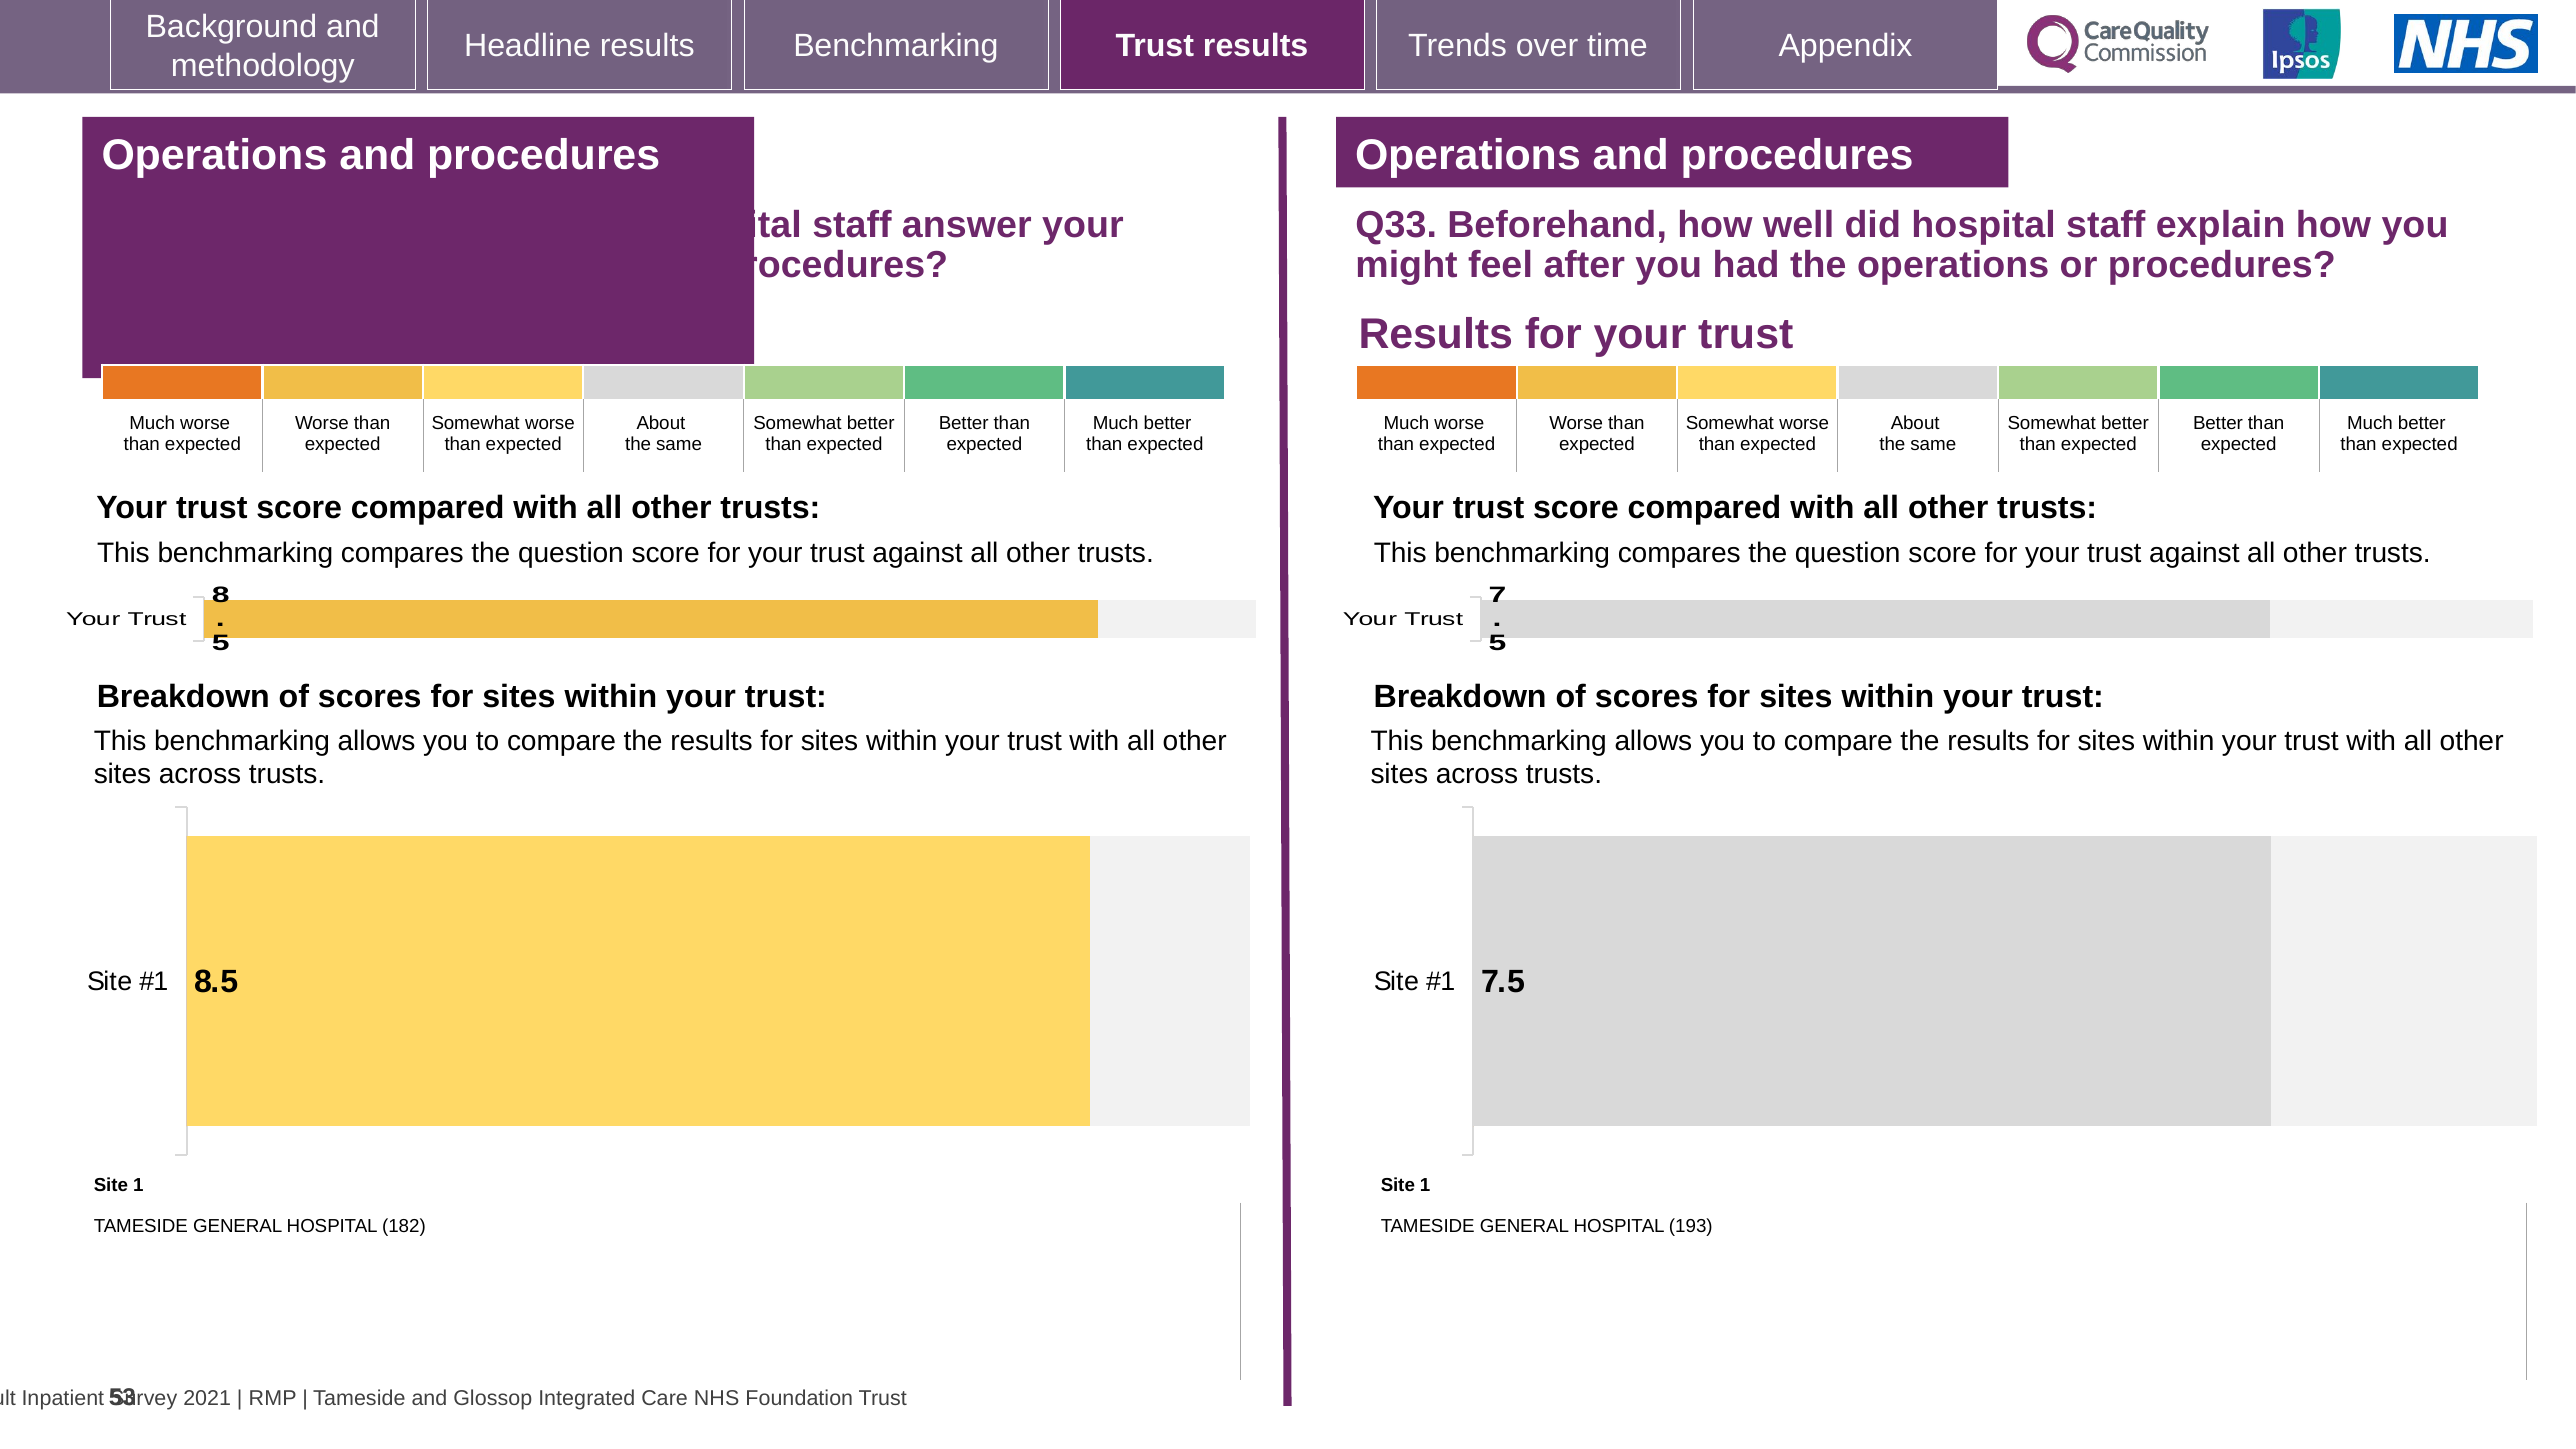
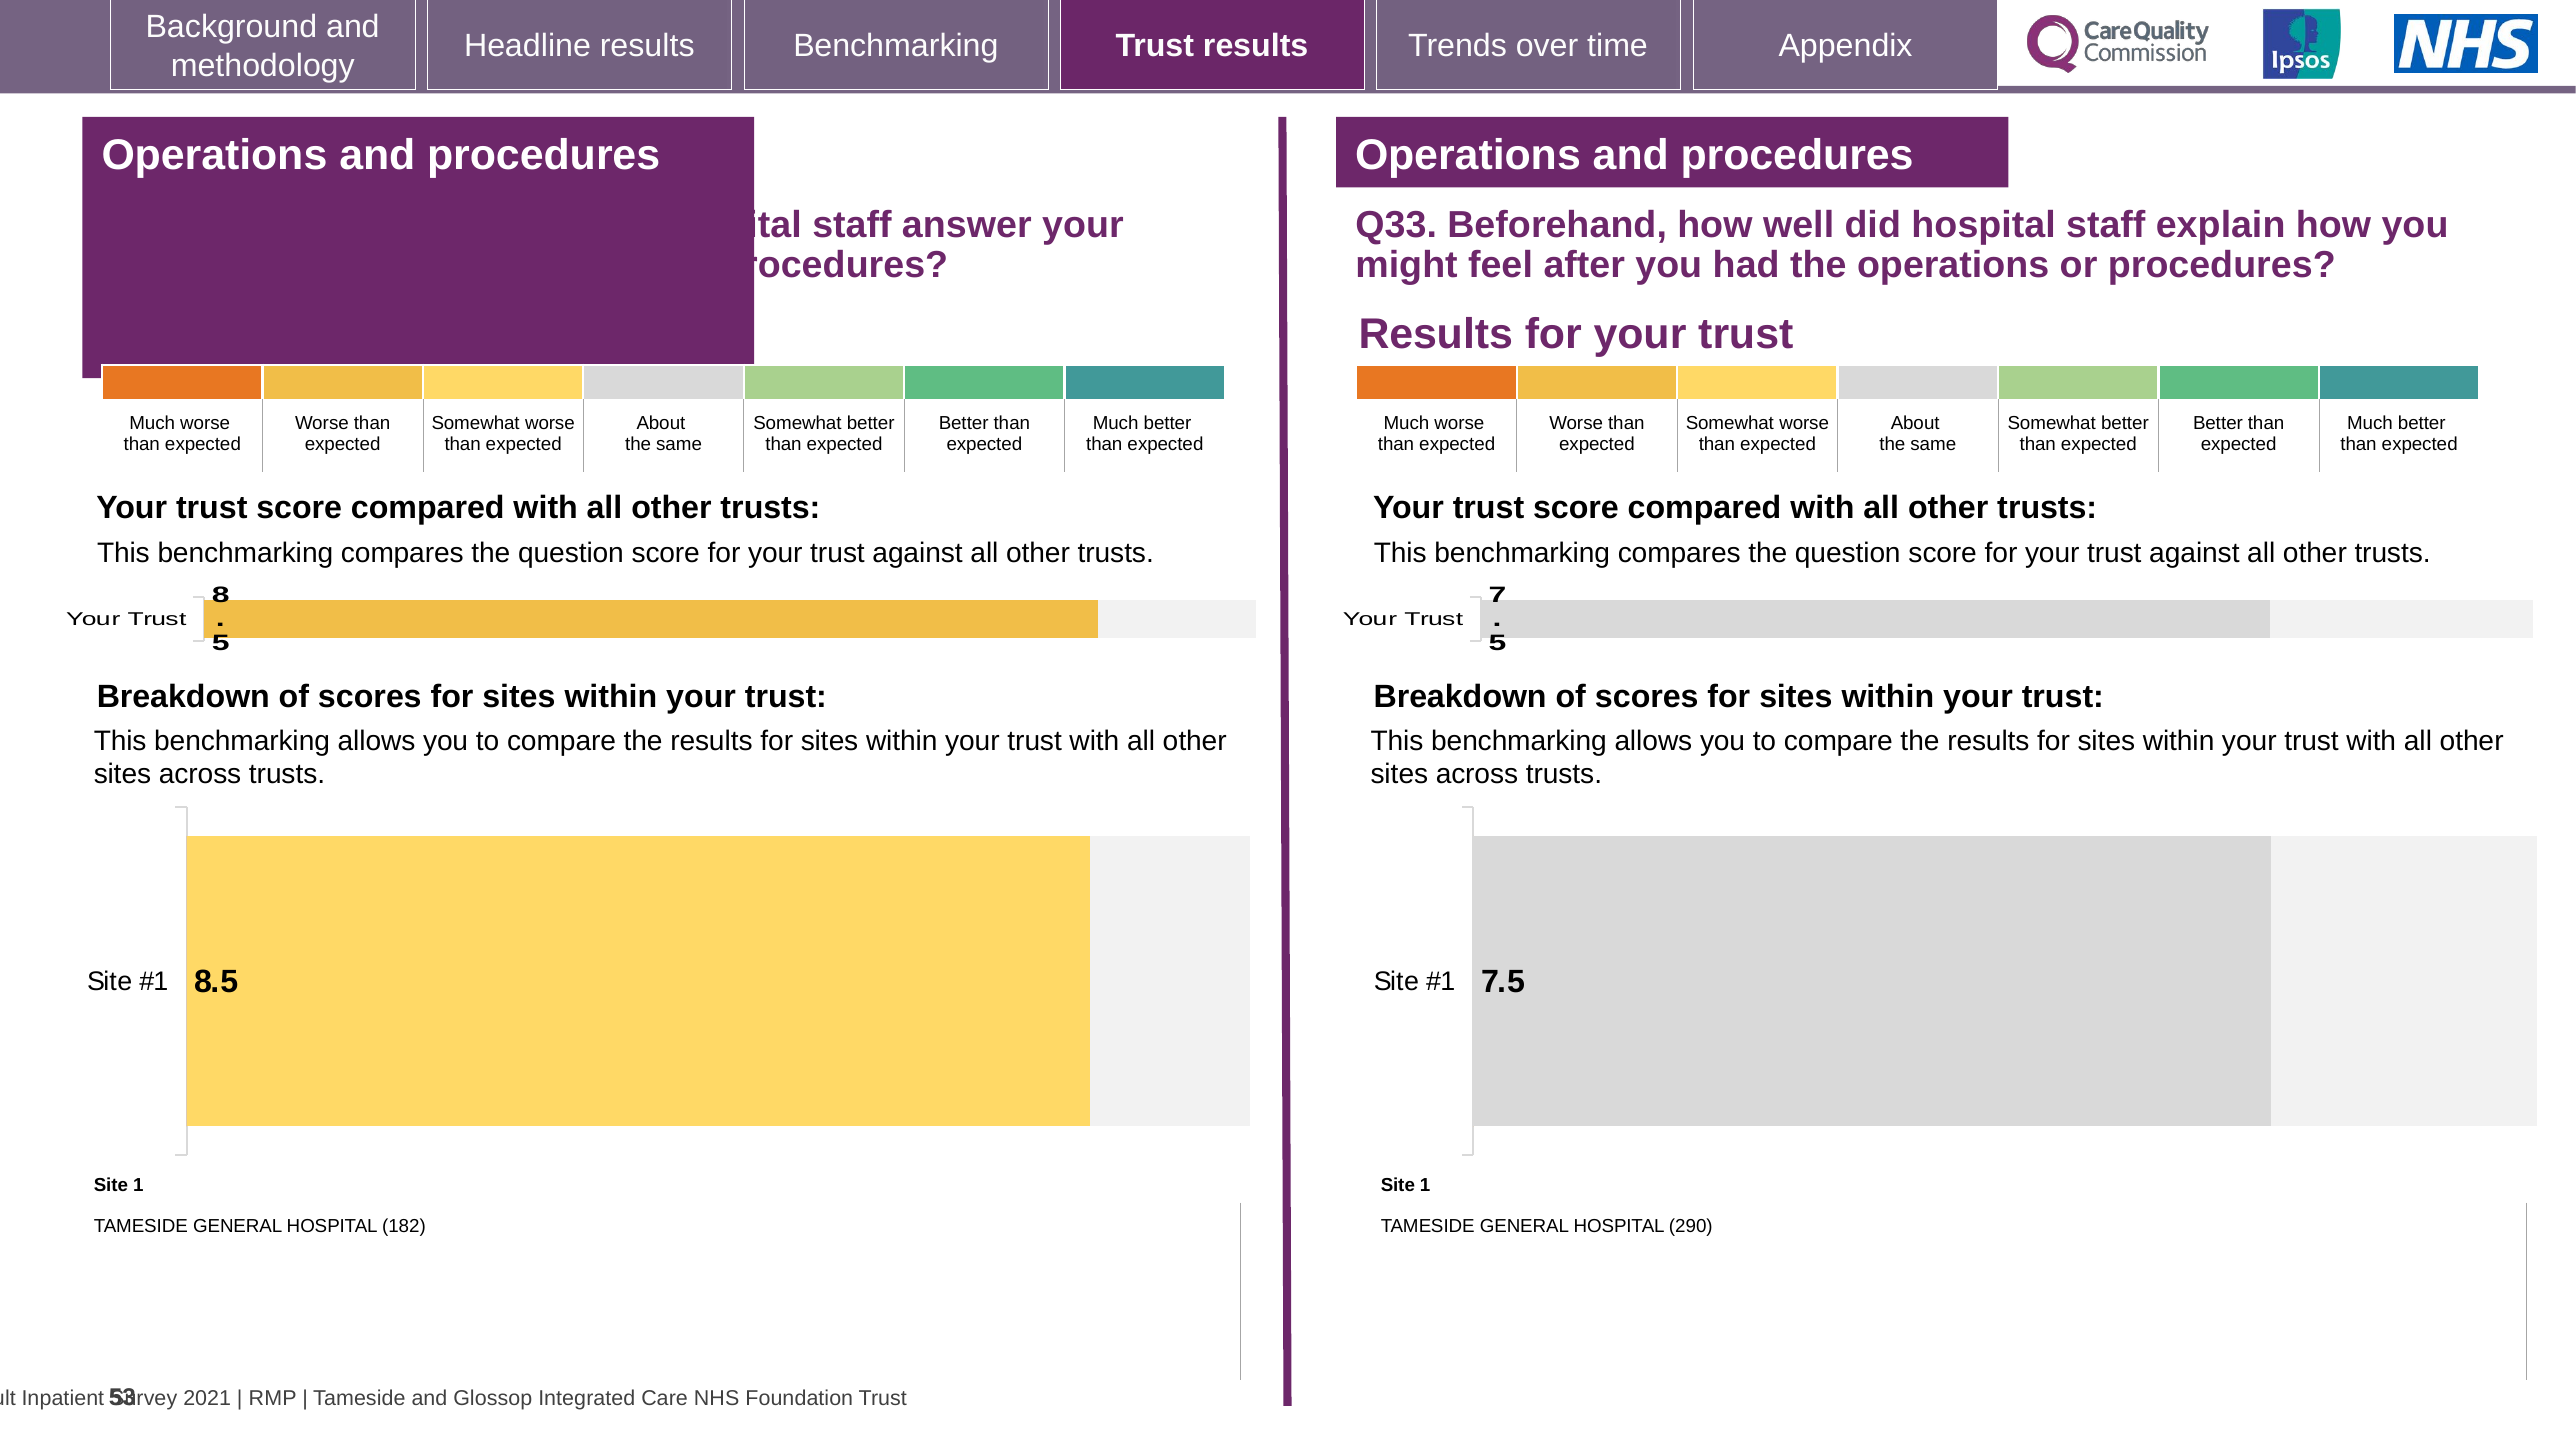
193: 193 -> 290 (1691, 1227)
